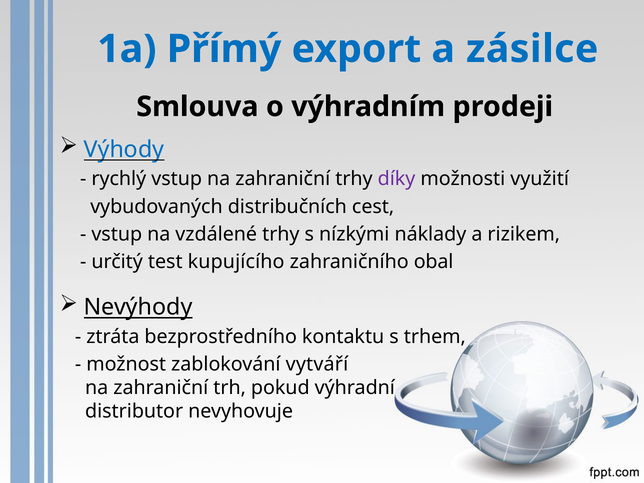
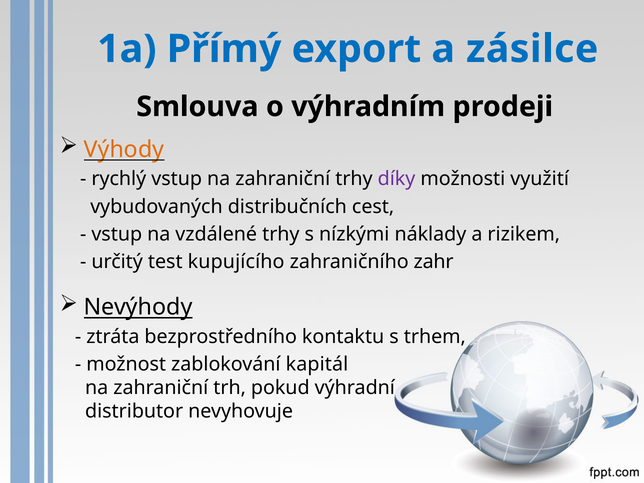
Výhody colour: blue -> orange (124, 150)
obal: obal -> zahr (434, 262)
vytváří: vytváří -> kapitál (317, 364)
